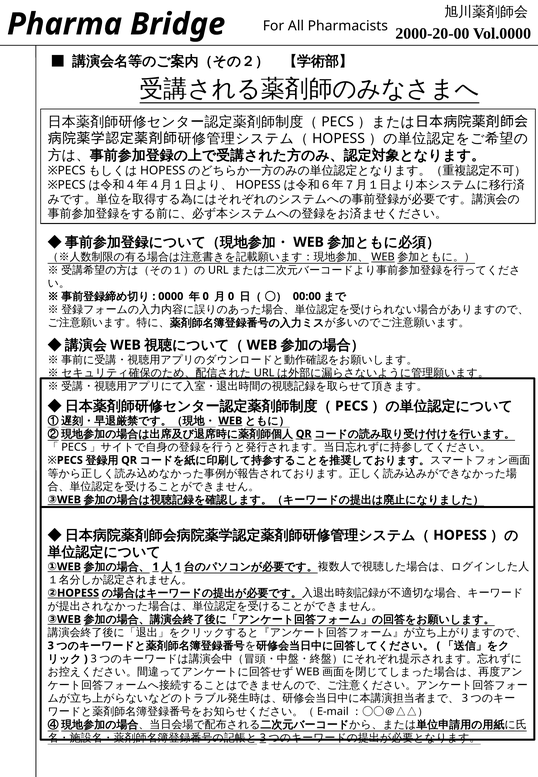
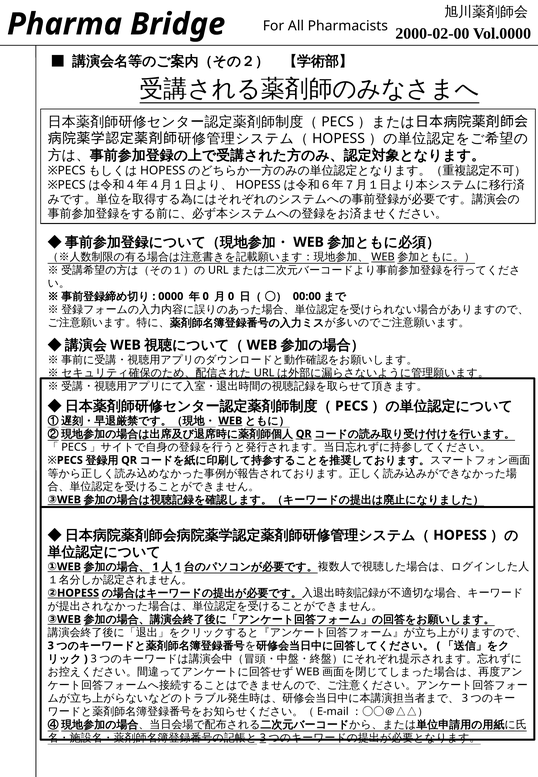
2000-20-00: 2000-20-00 -> 2000-02-00 (432, 34)
